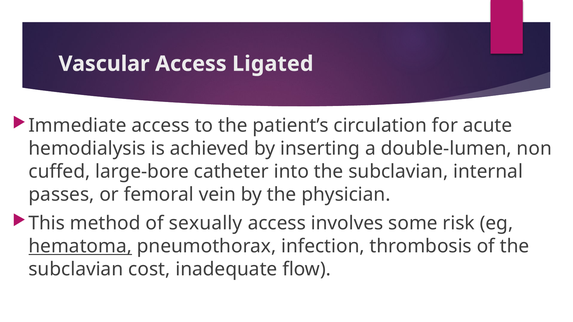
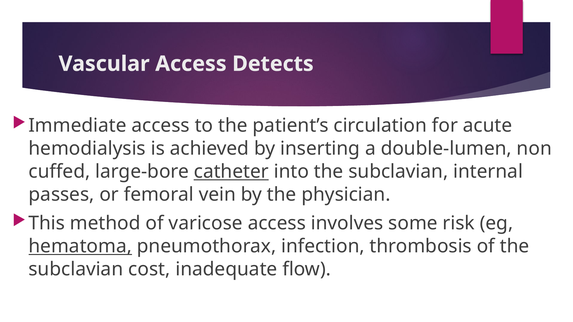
Ligated: Ligated -> Detects (273, 64)
catheter underline: none -> present (231, 172)
sexually: sexually -> varicose (206, 224)
